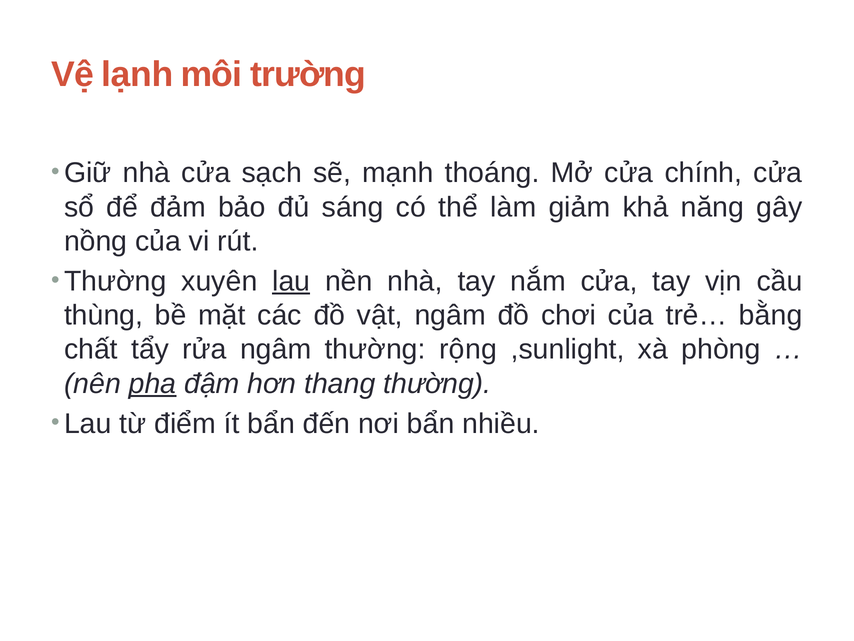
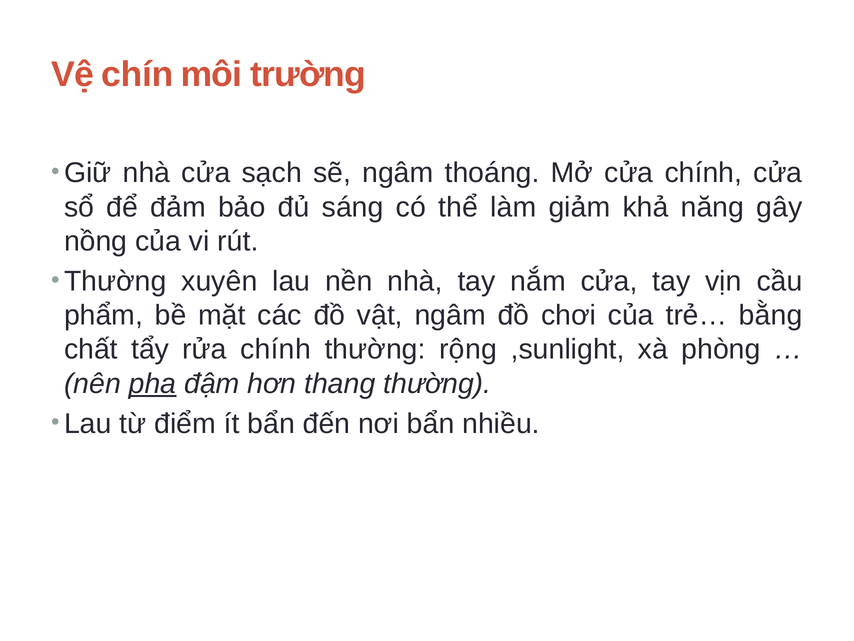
lạnh: lạnh -> chín (137, 75)
sẽ mạnh: mạnh -> ngâm (398, 173)
lau underline: present -> none (291, 281)
thùng: thùng -> phẩm (104, 315)
rửa ngâm: ngâm -> chính (276, 349)
